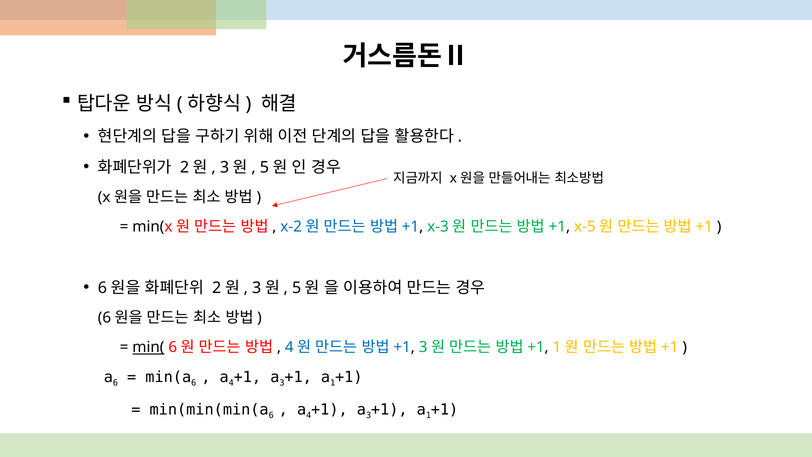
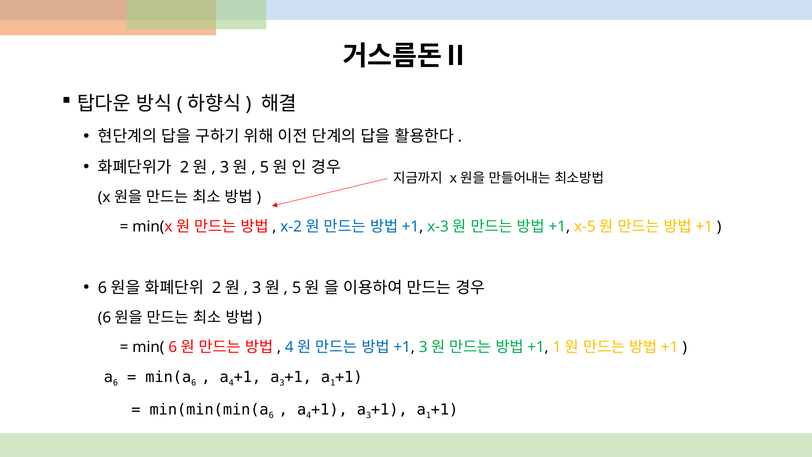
min( underline: present -> none (148, 347)
